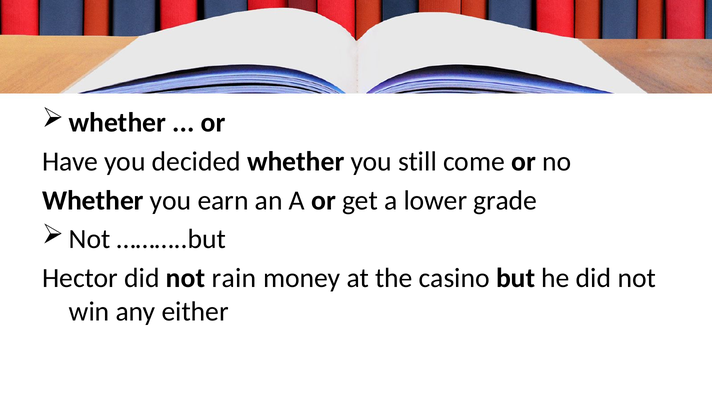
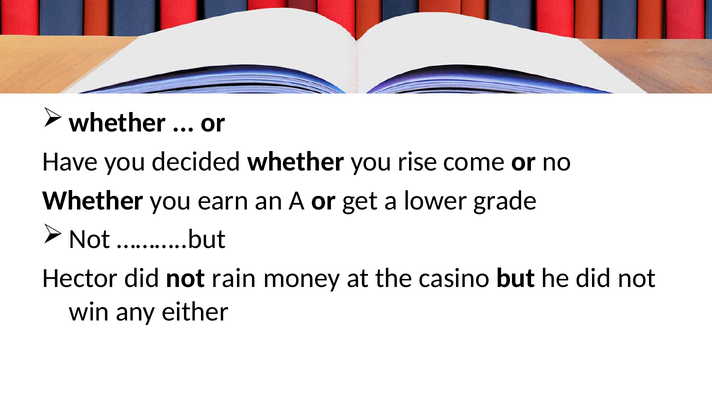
still: still -> rise (418, 161)
